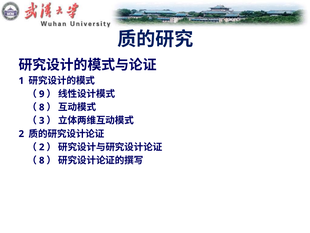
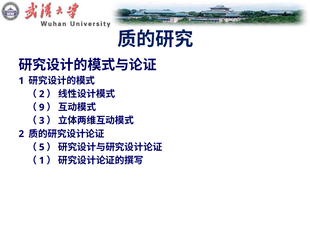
9: 9 -> 2 (42, 94)
8: 8 -> 9 (42, 107)
2: 2 -> 5 (42, 147)
8: 8 -> 1 (42, 160)
